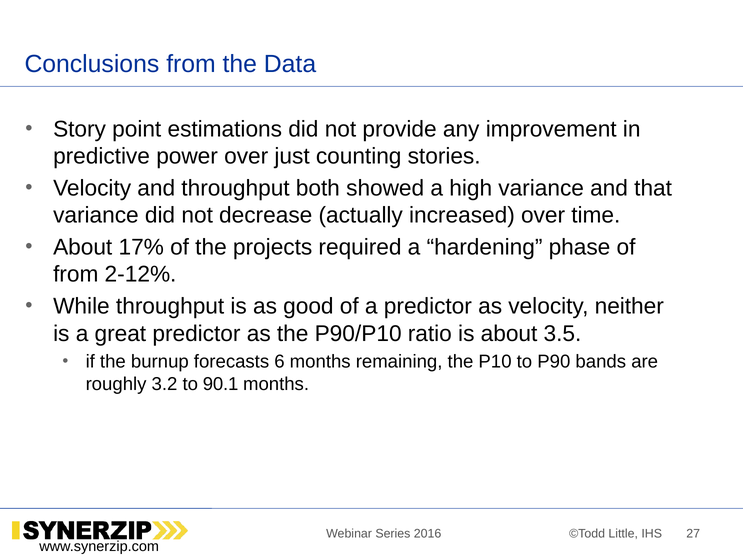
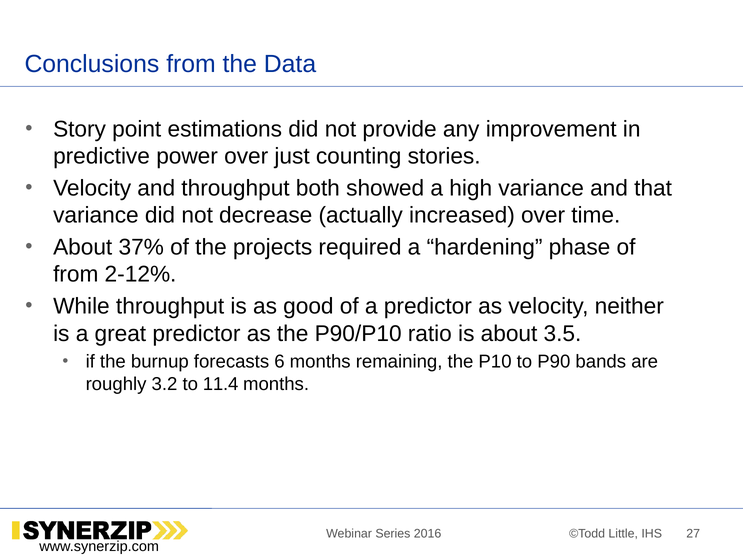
17%: 17% -> 37% (141, 247)
90.1: 90.1 -> 11.4 (221, 384)
